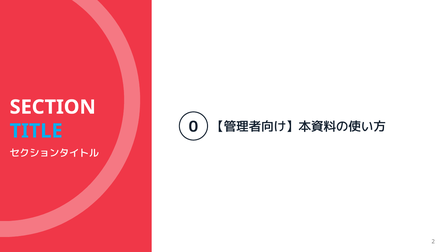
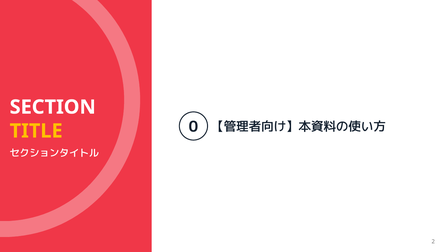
TITLE colour: light blue -> yellow (36, 131)
